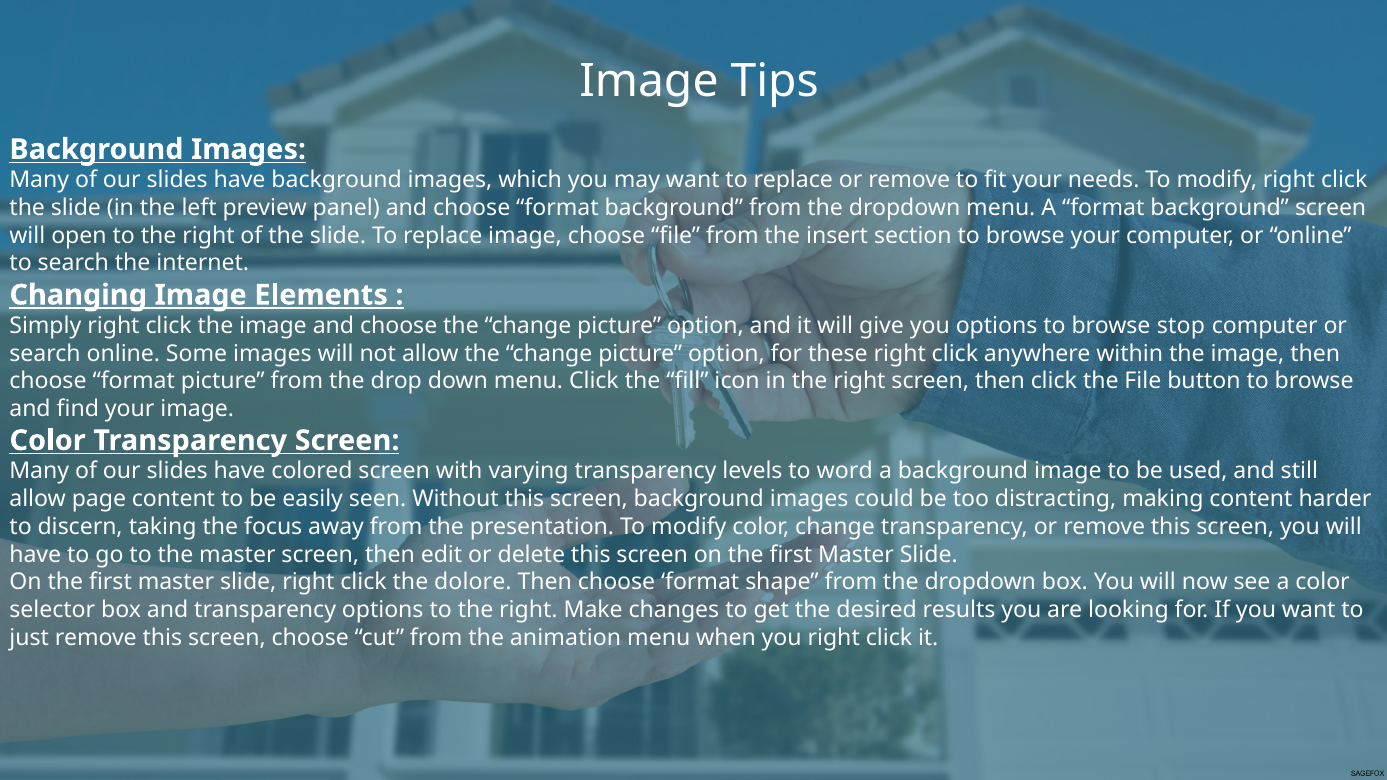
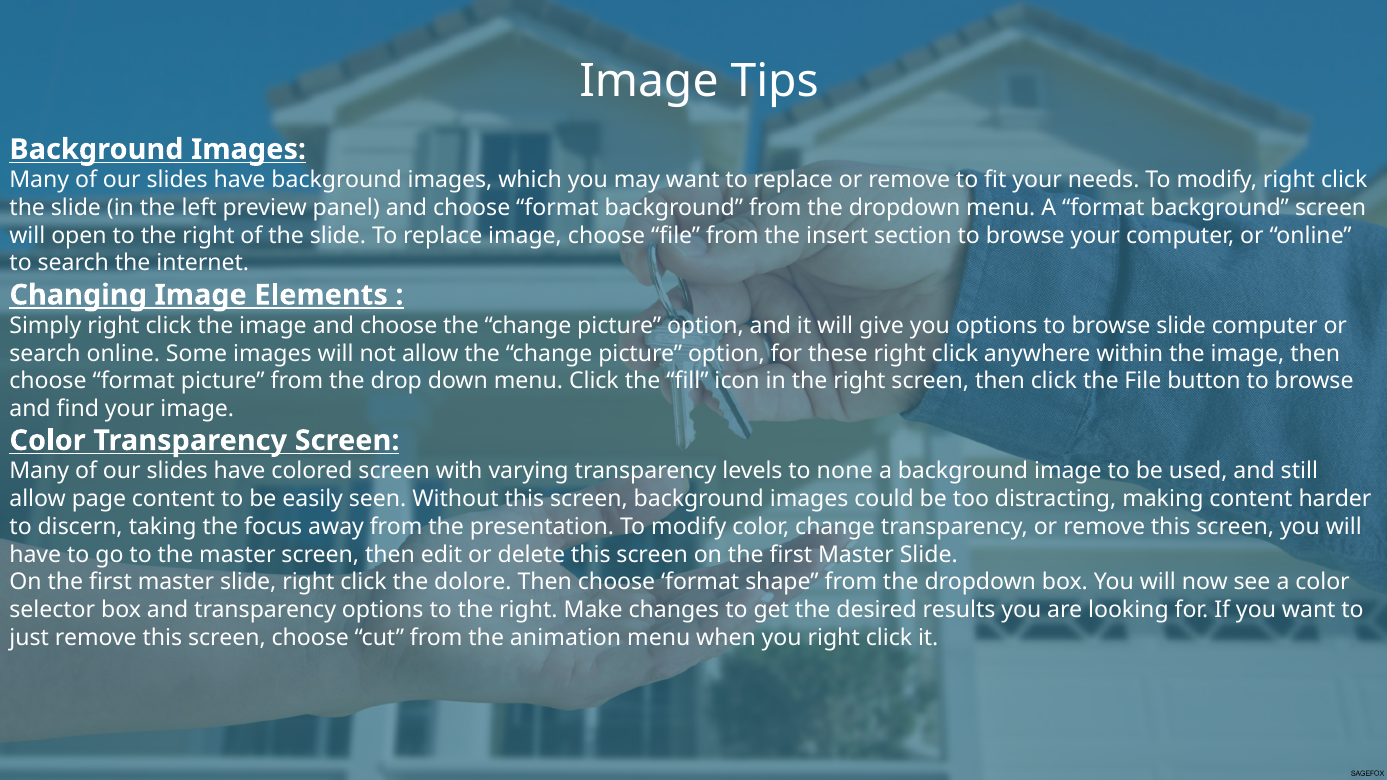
browse stop: stop -> slide (1181, 326)
word: word -> none (845, 471)
